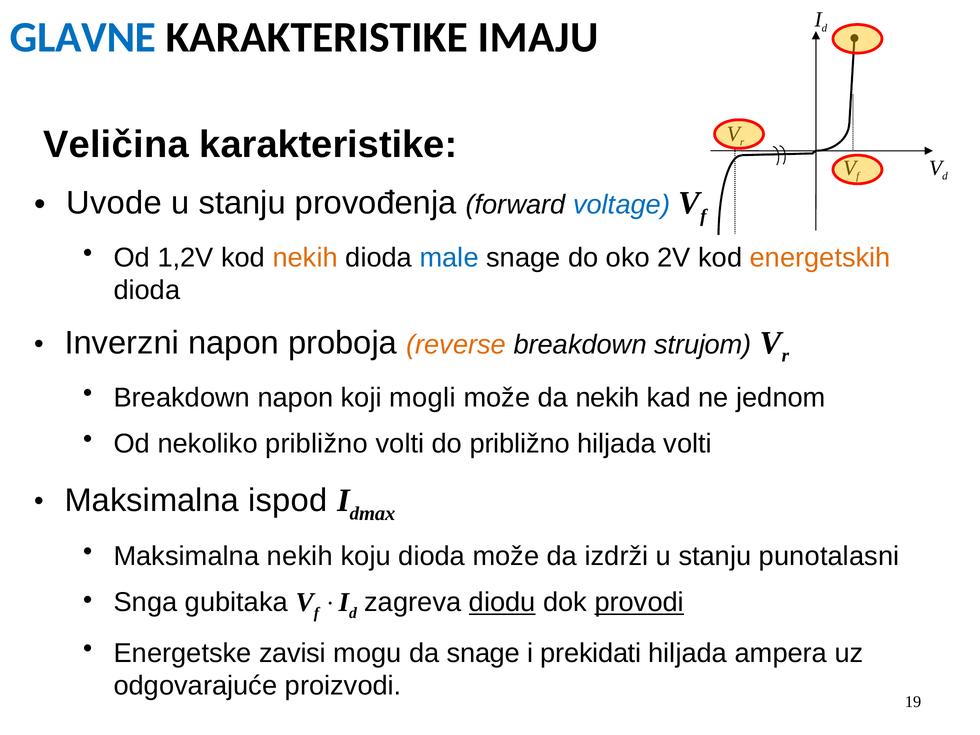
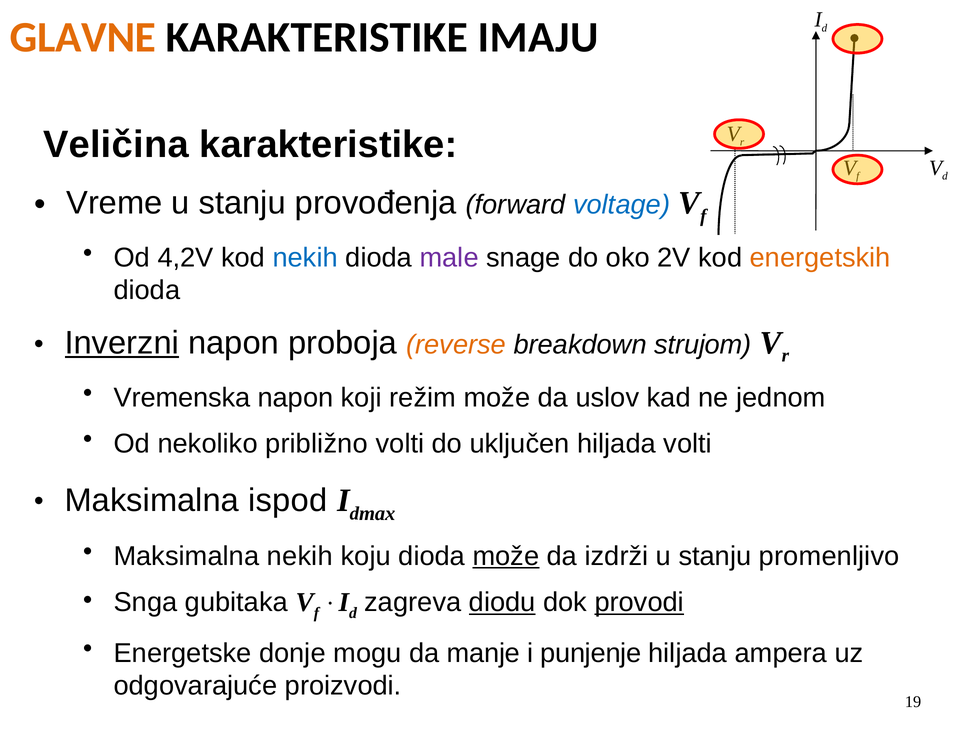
GLAVNE colour: blue -> orange (83, 37)
Uvode: Uvode -> Vreme (114, 203)
1,2V: 1,2V -> 4,2V (186, 258)
nekih colour: orange -> blue (305, 258)
male colour: blue -> purple (449, 258)
Inverzni underline: none -> present (122, 343)
Breakdown: Breakdown -> Vremenska (182, 398)
mogli: mogli -> režim (423, 398)
da nekih: nekih -> uslov (607, 398)
do približno: približno -> uključen (520, 444)
može underline: none -> present (506, 556)
punotalasni: punotalasni -> promenljivo (829, 556)
zavisi: zavisi -> donje (292, 653)
da snage: snage -> manje (483, 653)
prekidati: prekidati -> punjenje (591, 653)
